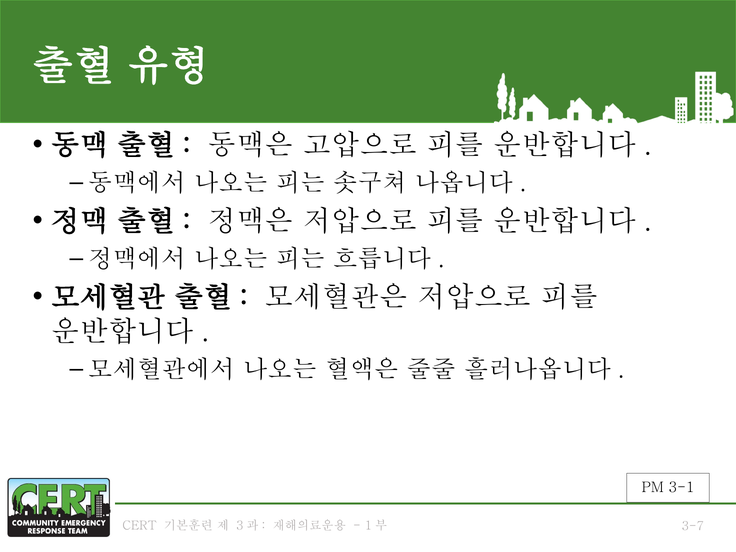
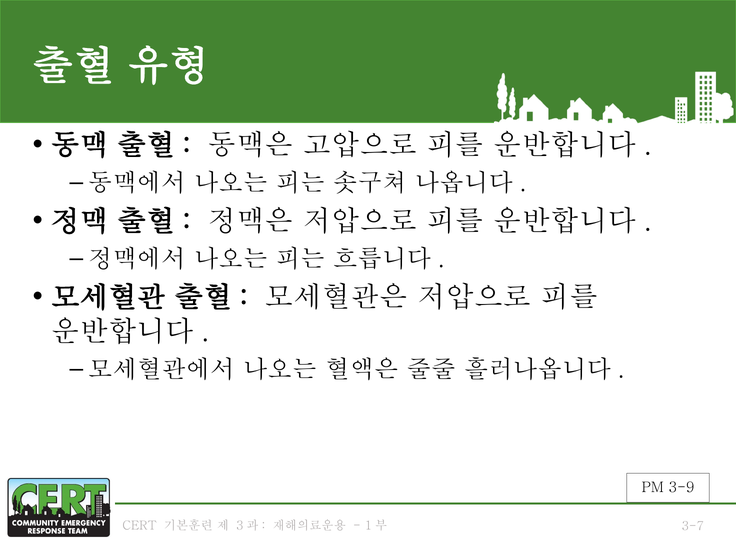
3-1: 3-1 -> 3-9 (681, 488)
